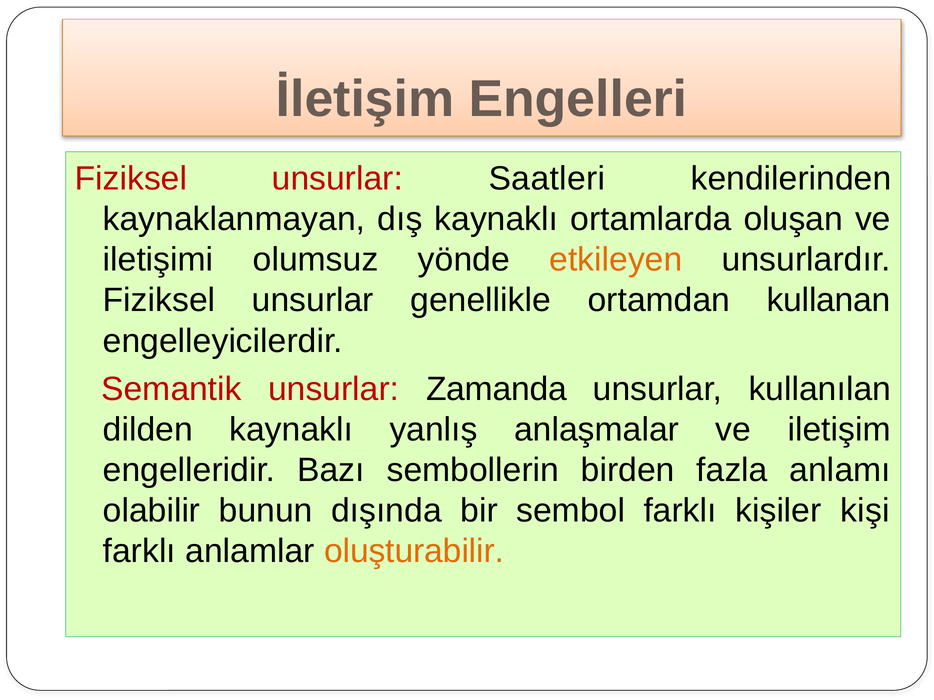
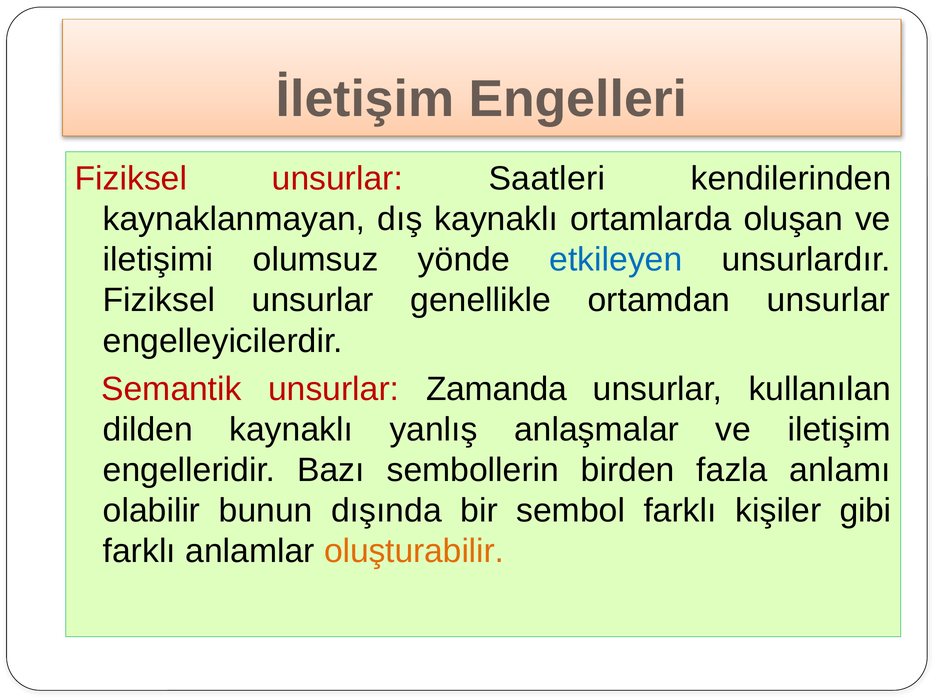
etkileyen colour: orange -> blue (616, 260)
ortamdan kullanan: kullanan -> unsurlar (829, 301)
kişi: kişi -> gibi (865, 511)
